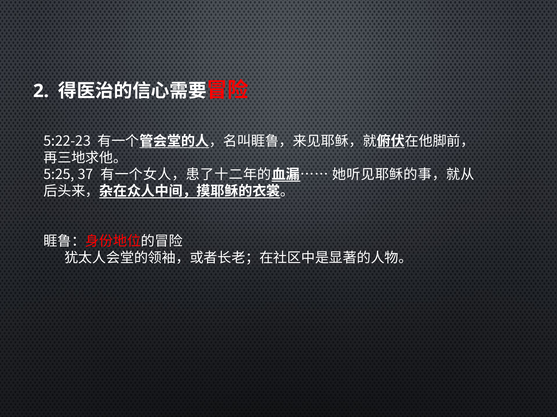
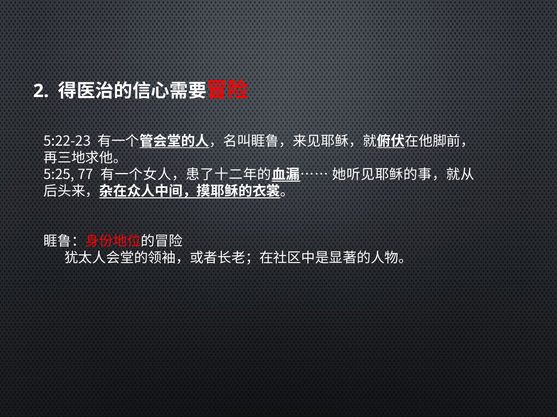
37: 37 -> 77 (86, 175)
